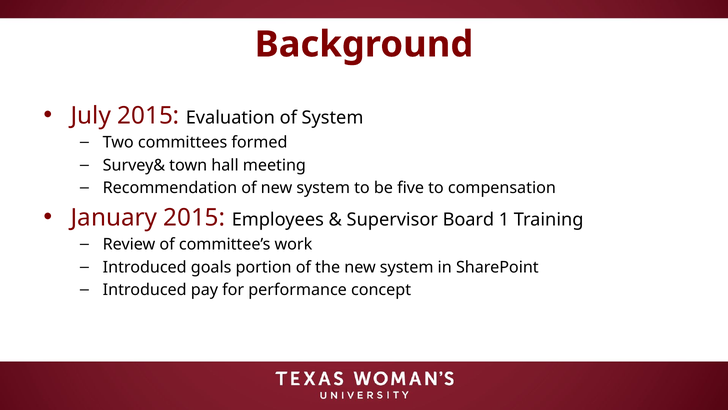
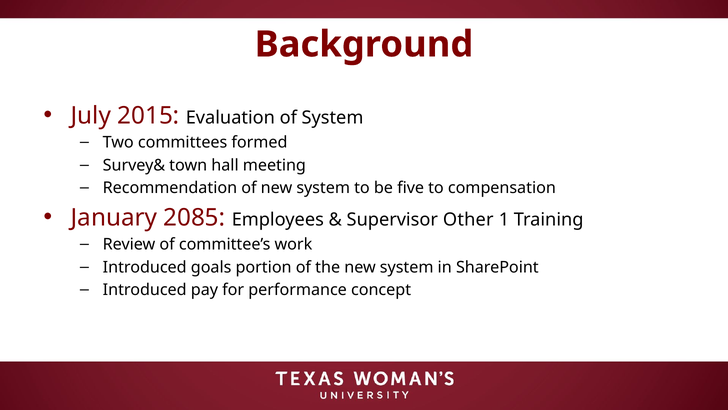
January 2015: 2015 -> 2085 (194, 217)
Board: Board -> Other (468, 219)
